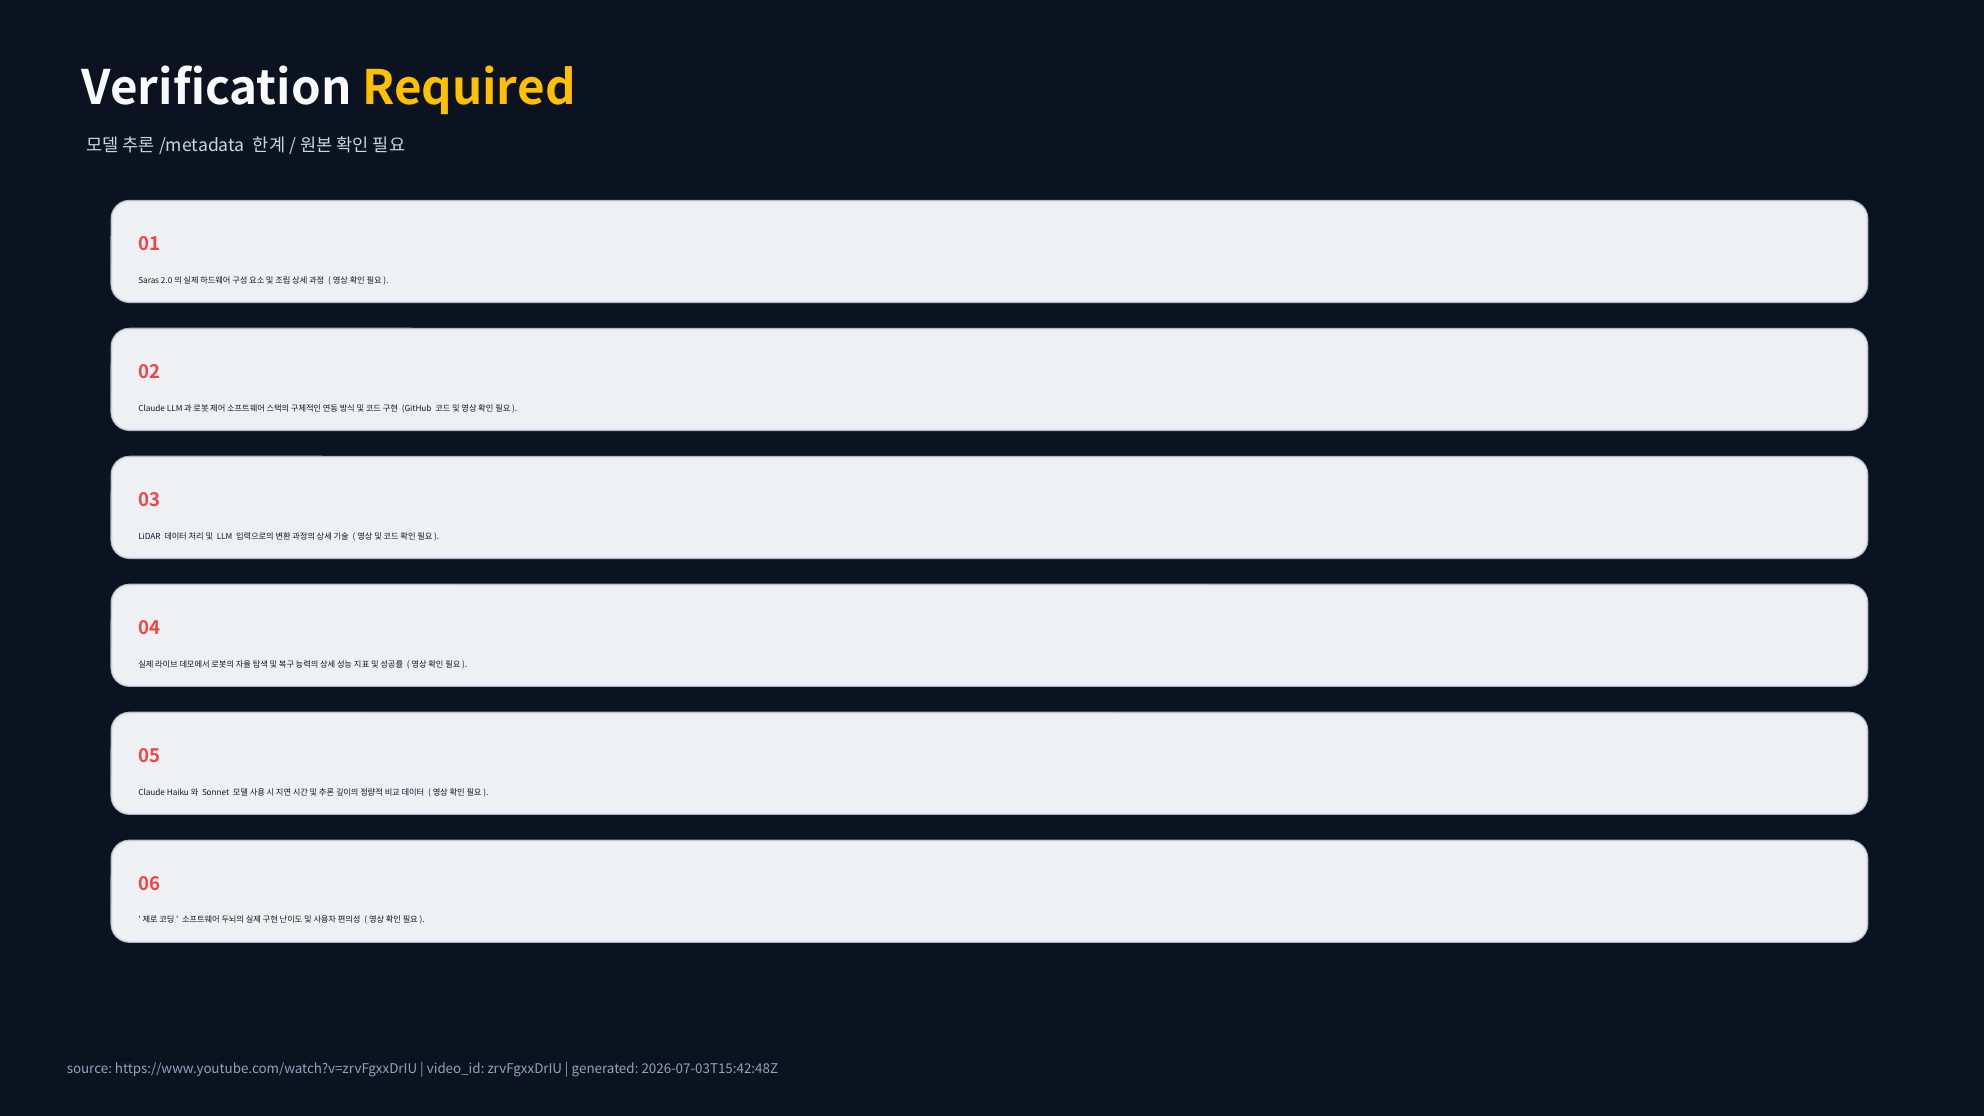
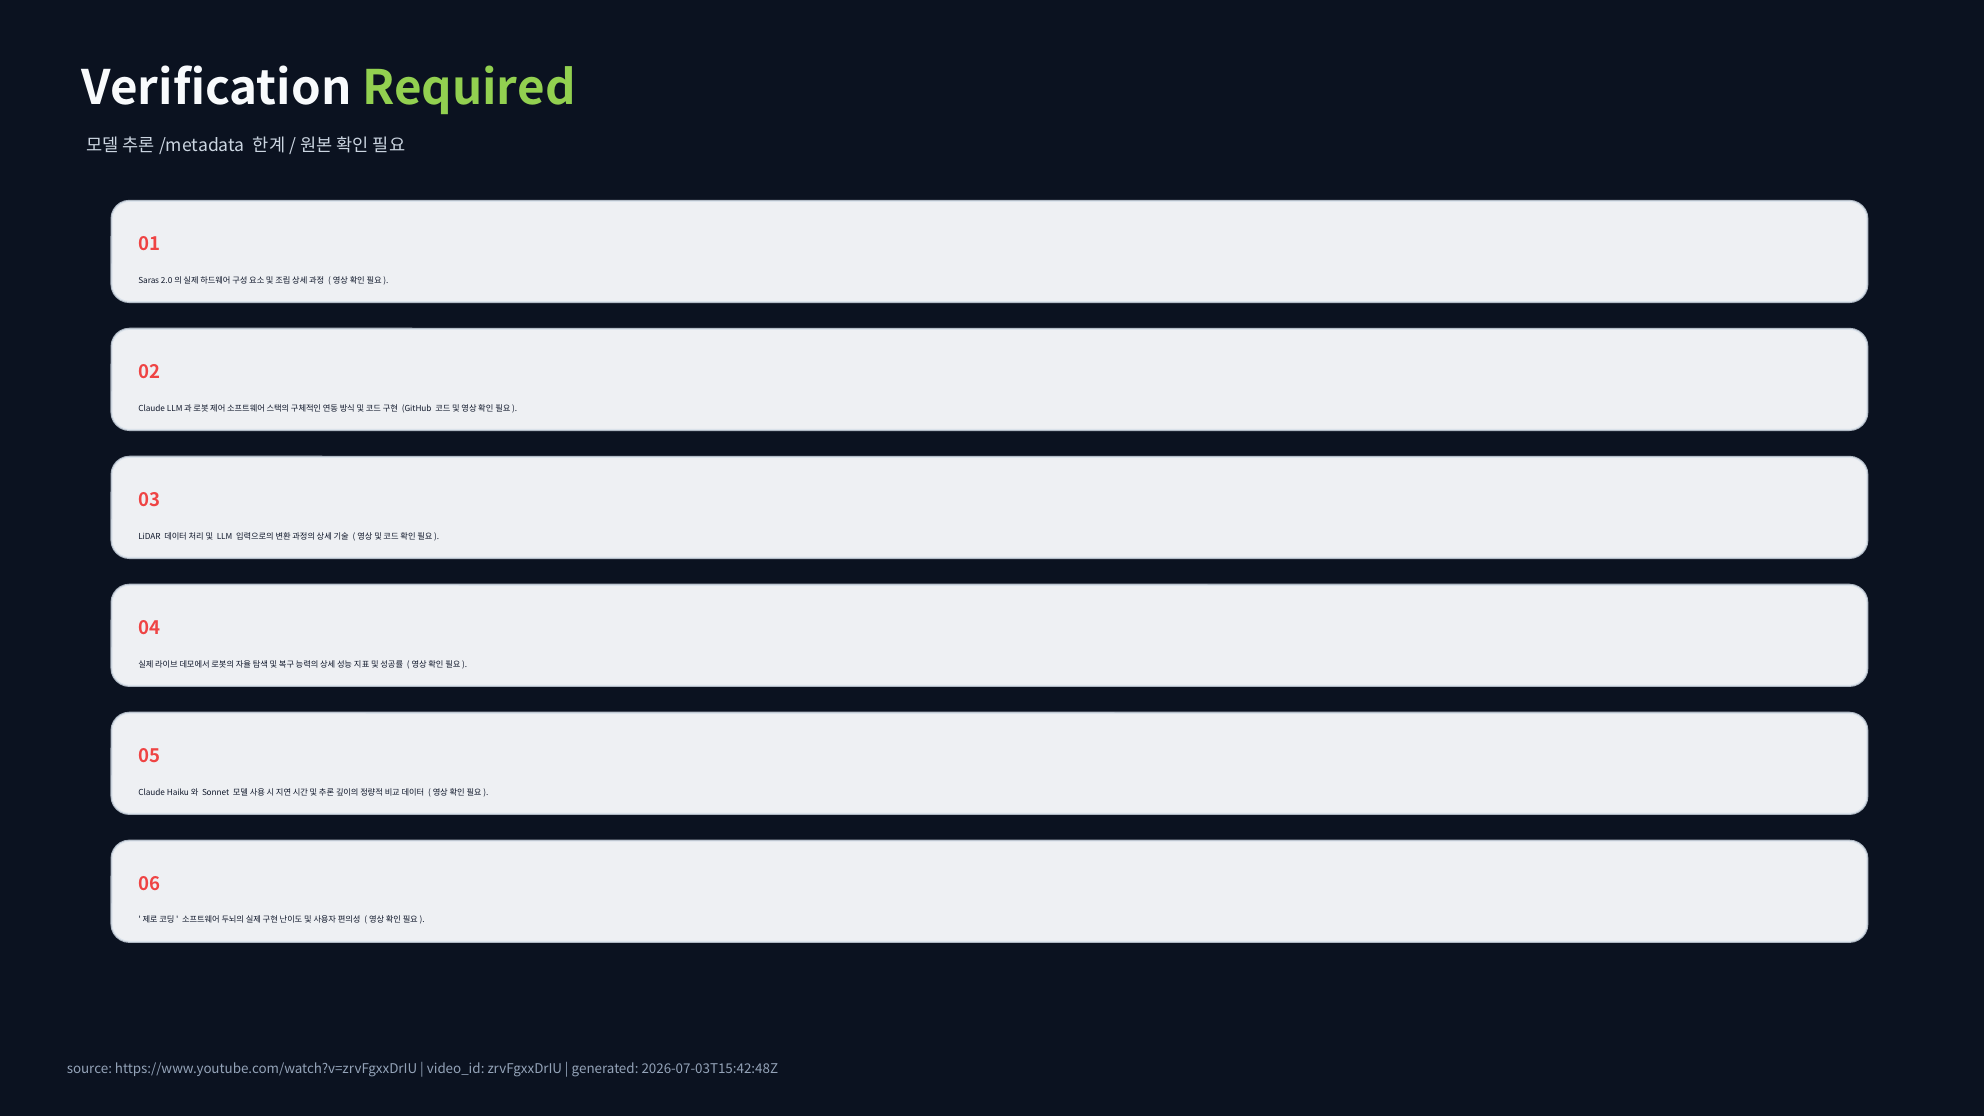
Required colour: yellow -> light green (469, 89)
